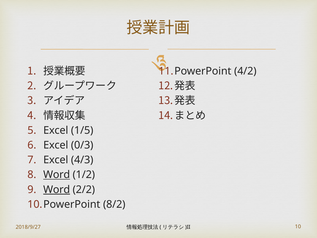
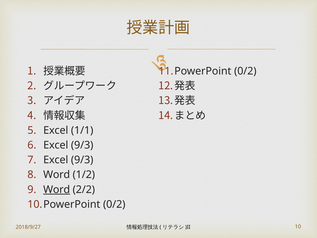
4/2: 4/2 -> 0/2 (245, 71)
1/5: 1/5 -> 1/1 (82, 130)
0/3: 0/3 -> 9/3 (82, 145)
4/3: 4/3 -> 9/3 (82, 160)
Word underline: present -> none (57, 175)
8/2: 8/2 -> 0/2 (114, 204)
